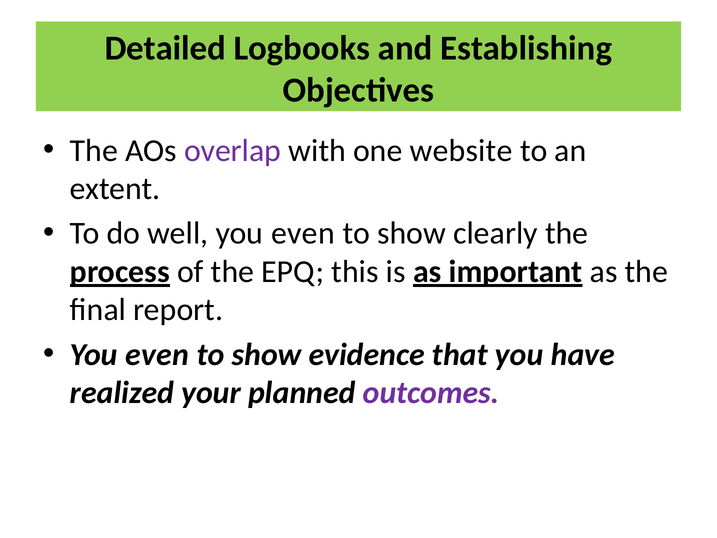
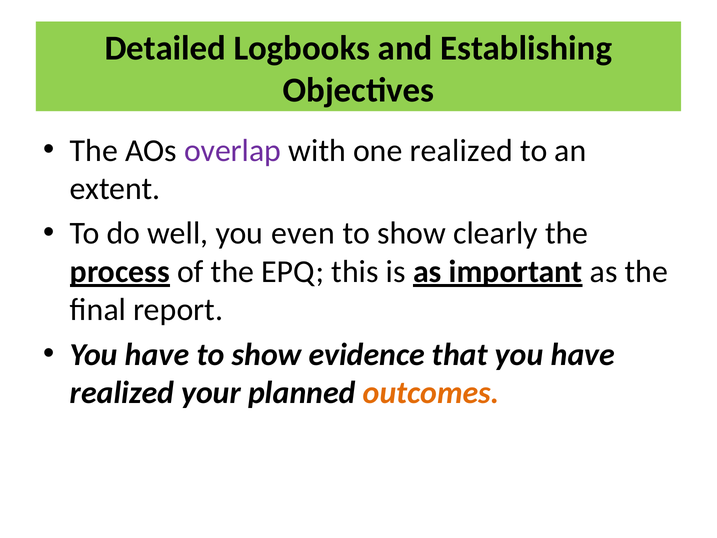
one website: website -> realized (461, 150)
even: even -> have (157, 354)
outcomes colour: purple -> orange (431, 393)
